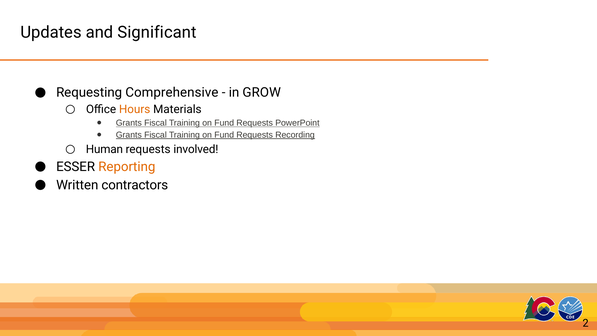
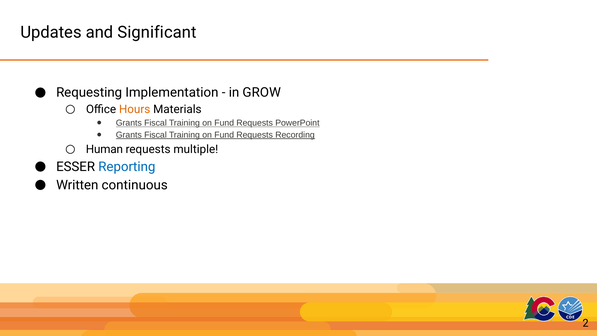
Comprehensive: Comprehensive -> Implementation (172, 92)
involved: involved -> multiple (196, 149)
Reporting colour: orange -> blue (127, 167)
contractors: contractors -> continuous (135, 185)
